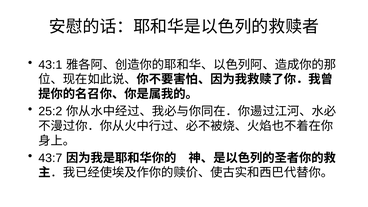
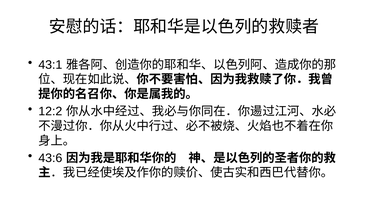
25:2: 25:2 -> 12:2 (50, 111)
43:7: 43:7 -> 43:6 (50, 158)
